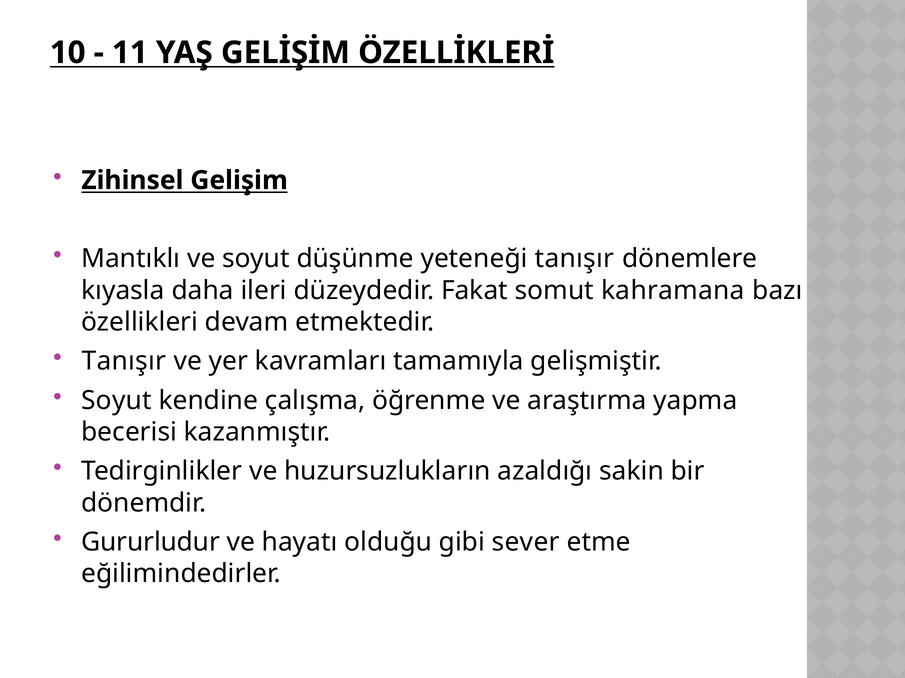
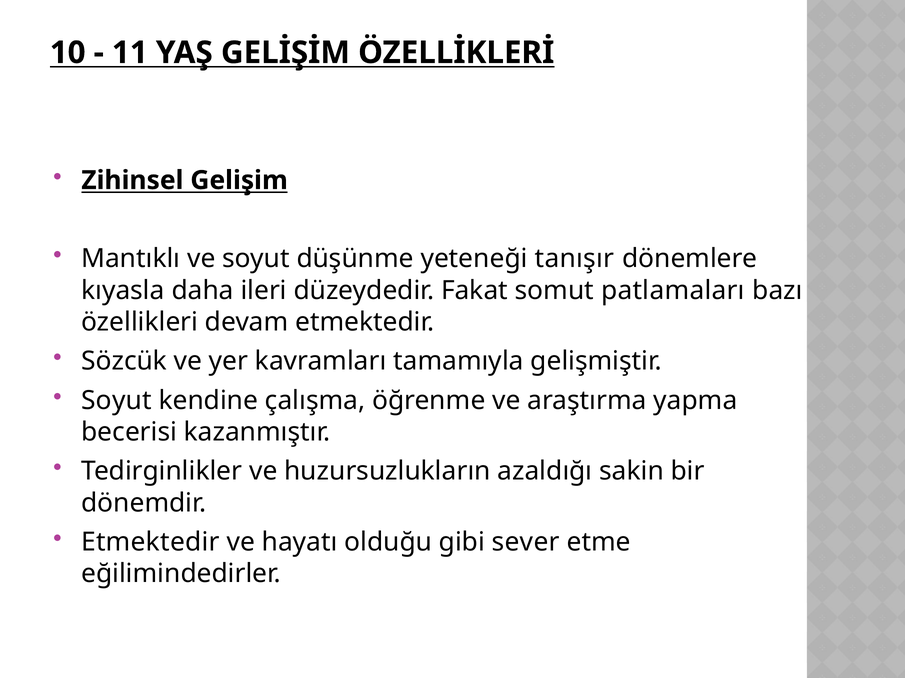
kahramana: kahramana -> patlamaları (673, 291)
Tanışır: Tanışır -> Sözcük (124, 362)
Gururludur: Gururludur -> Etmektedir (150, 543)
